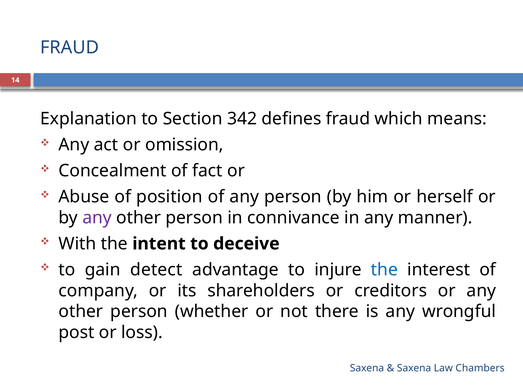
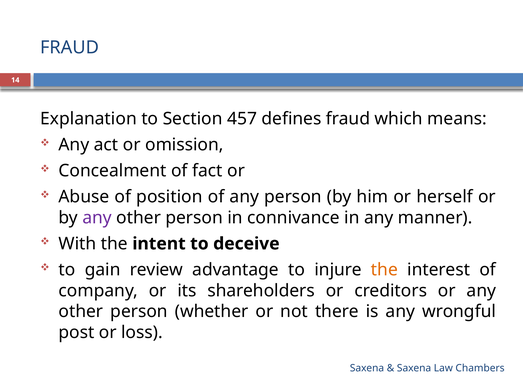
342: 342 -> 457 (242, 119)
detect: detect -> review (156, 270)
the colour: blue -> orange (384, 270)
